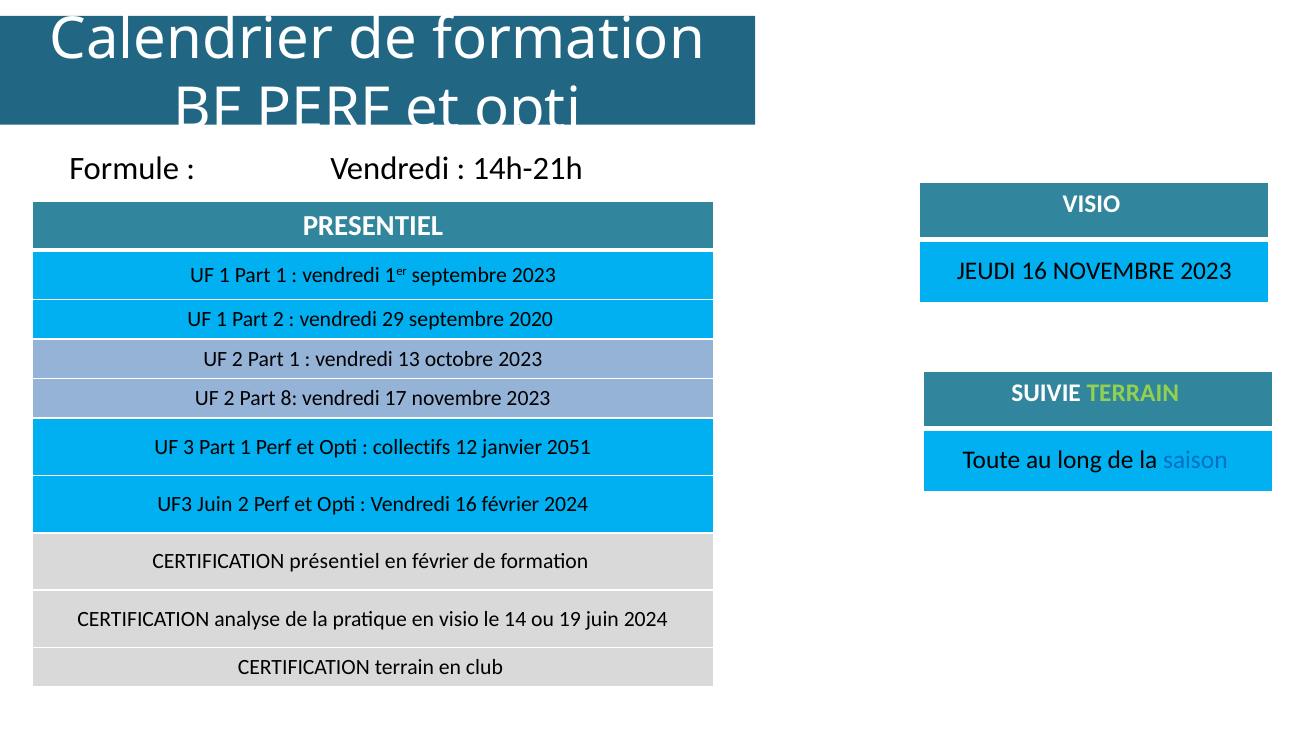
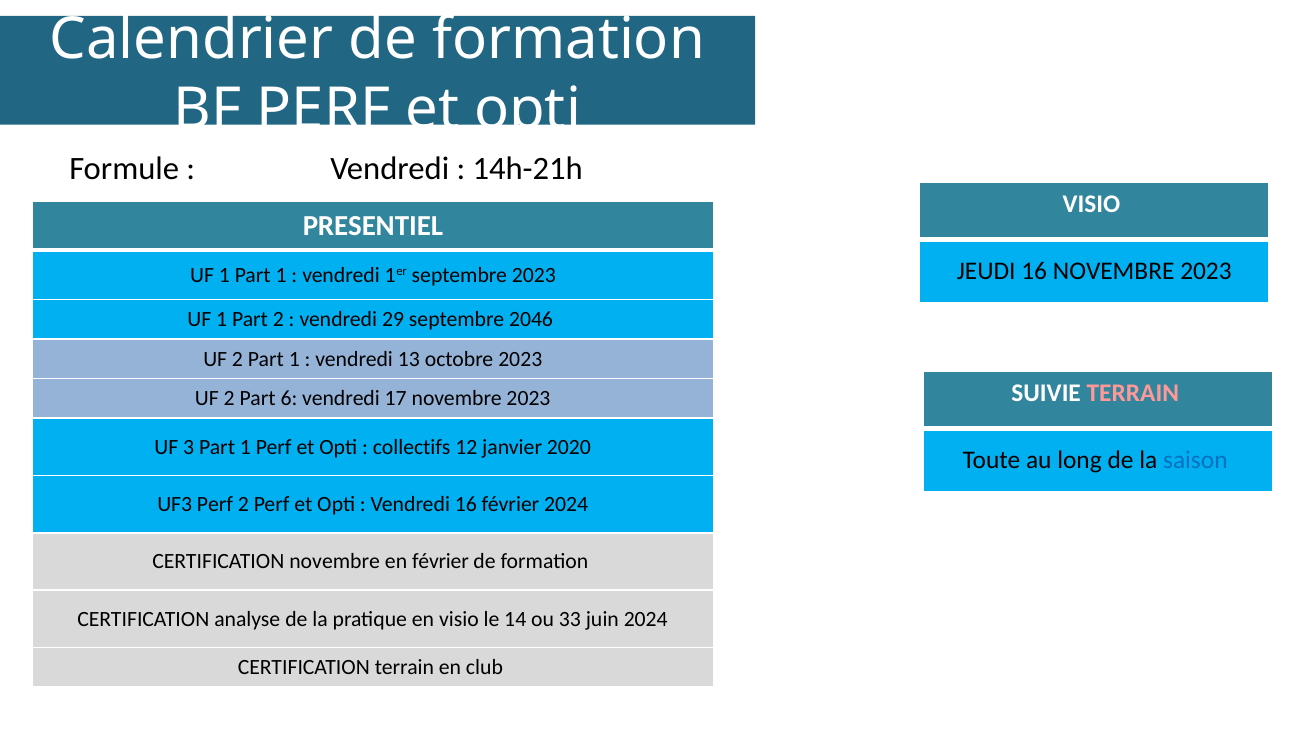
2020: 2020 -> 2046 (531, 319)
TERRAIN colour: light green -> pink (1133, 393)
8: 8 -> 6 (289, 399)
2051: 2051 -> 2020 (569, 447)
UF3 Juin: Juin -> Perf (215, 505)
CERTIFICATION présentiel: présentiel -> novembre (335, 562)
19: 19 -> 33 (570, 619)
